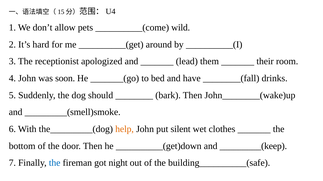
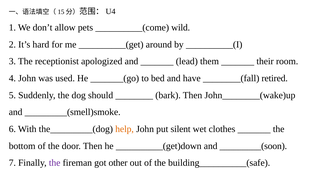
soon: soon -> used (65, 79)
drinks: drinks -> retired (275, 79)
_________(keep: _________(keep -> _________(soon (253, 146)
the colour: blue -> purple (55, 163)
night: night -> other (118, 163)
